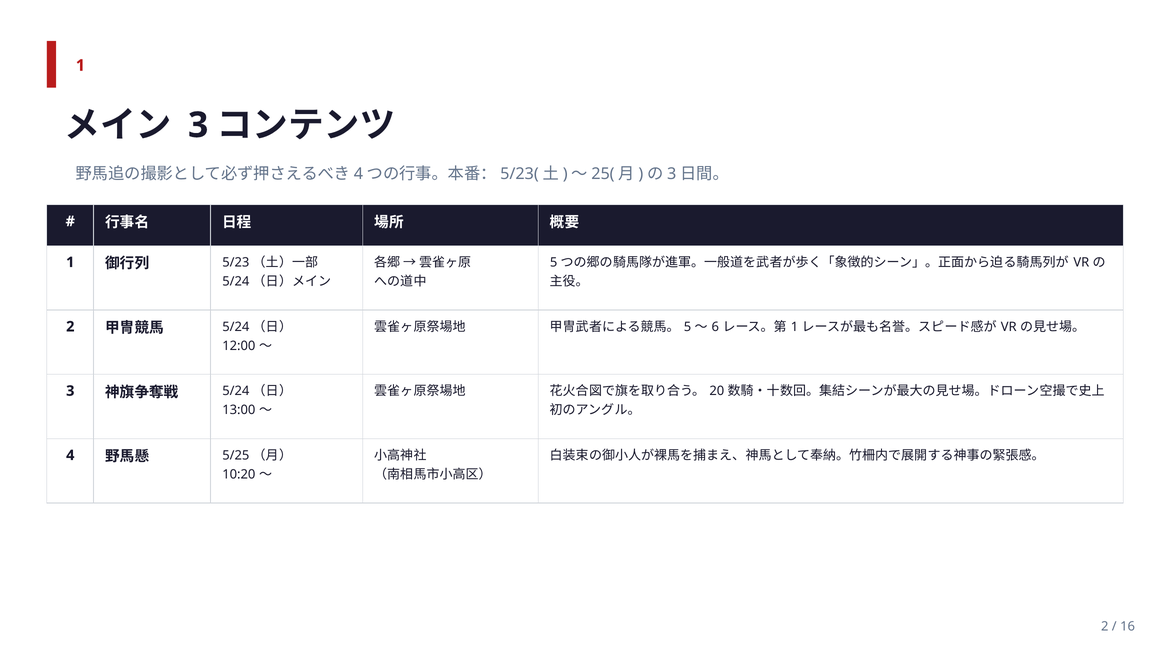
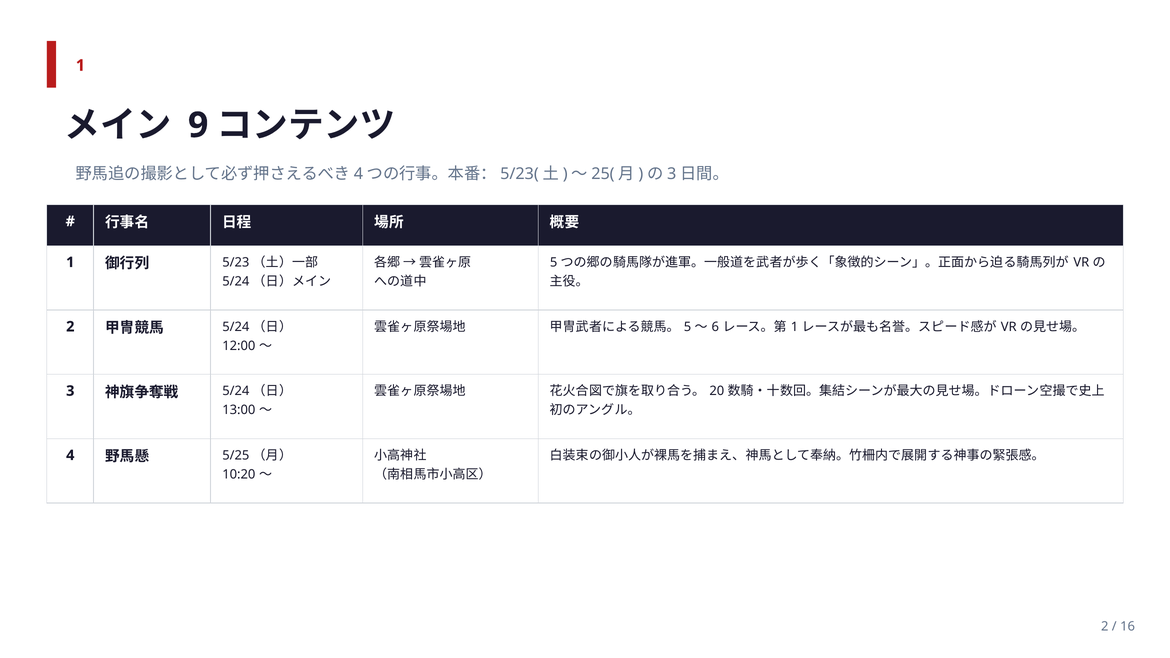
3: 3 -> 9 (198, 125)
